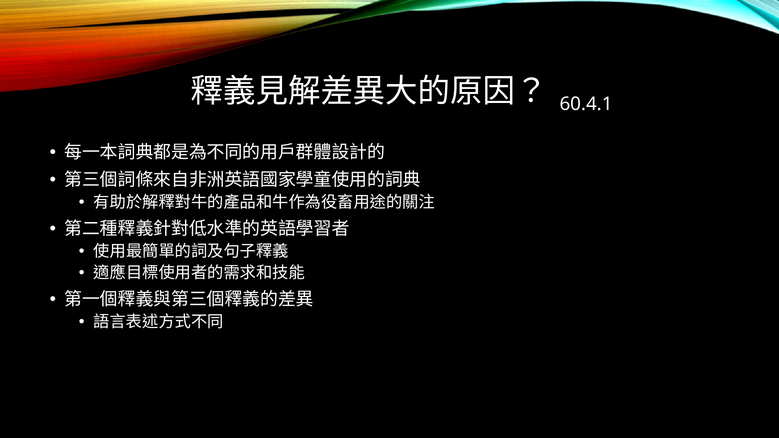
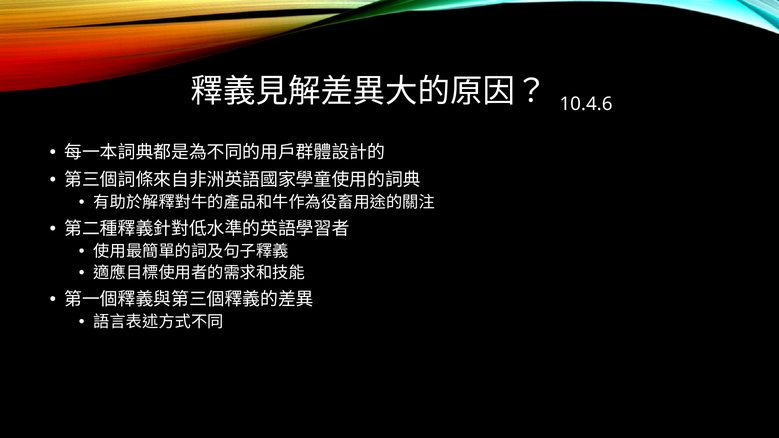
60.4.1: 60.4.1 -> 10.4.6 (586, 104)
